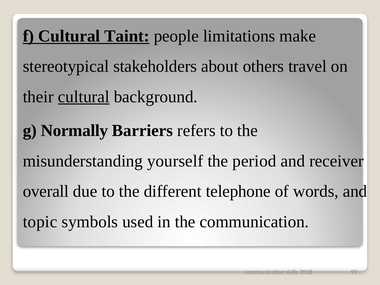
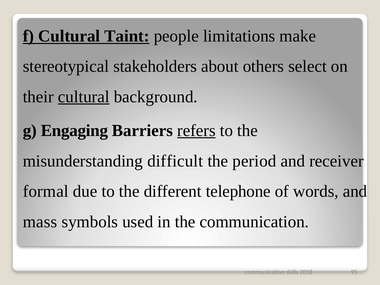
travel: travel -> select (308, 66)
Normally: Normally -> Engaging (74, 131)
refers underline: none -> present (196, 131)
yourself: yourself -> difficult (175, 161)
overall: overall -> formal (46, 191)
topic: topic -> mass (40, 222)
